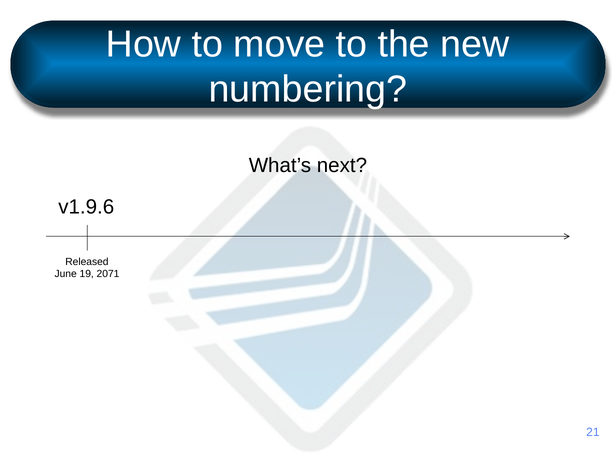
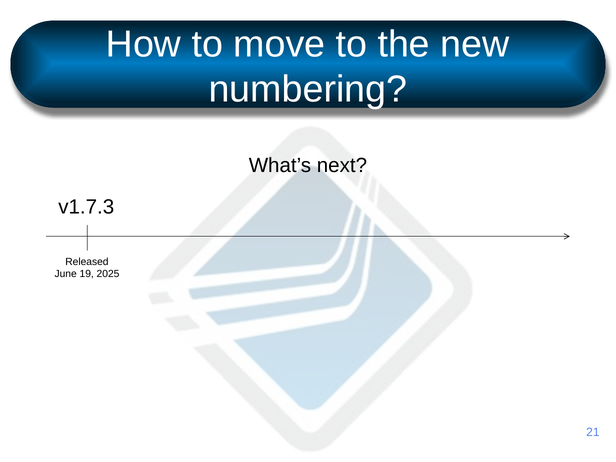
v1.9.6: v1.9.6 -> v1.7.3 (86, 207)
2071: 2071 -> 2025 (108, 274)
